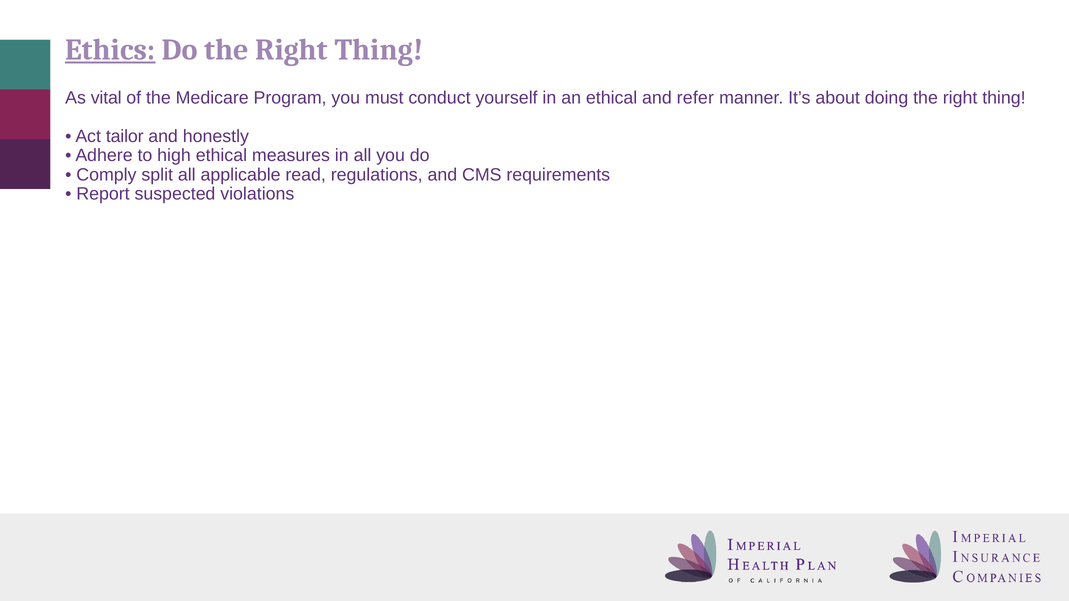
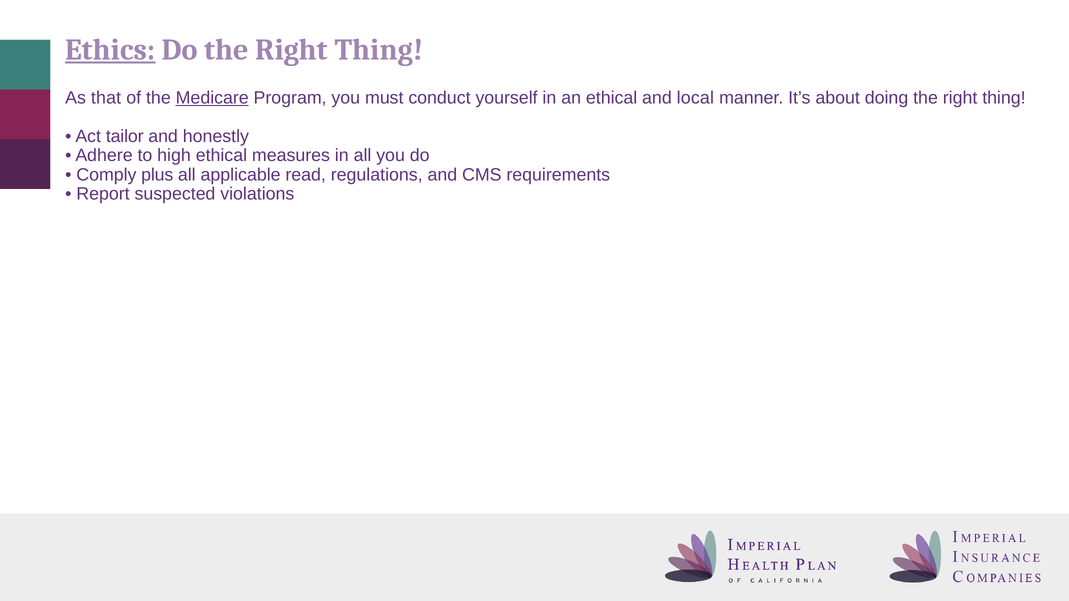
vital: vital -> that (106, 98)
Medicare underline: none -> present (212, 98)
refer: refer -> local (695, 98)
split: split -> plus (157, 175)
